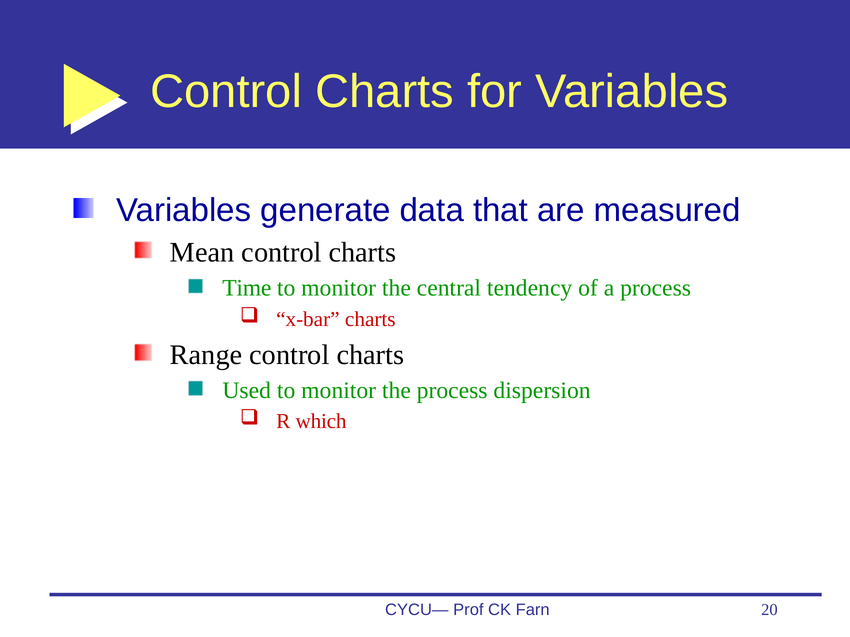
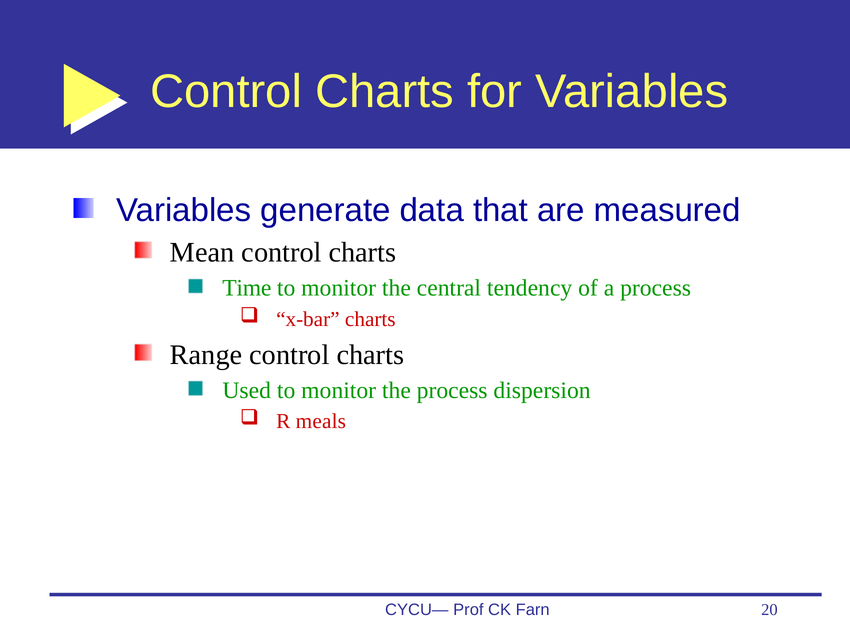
which: which -> meals (321, 422)
